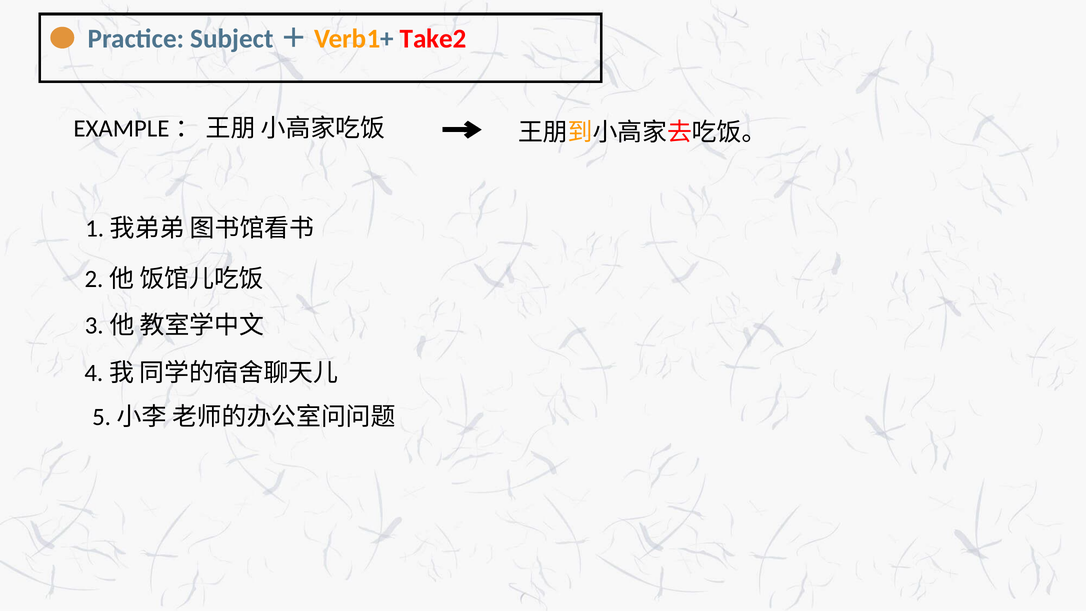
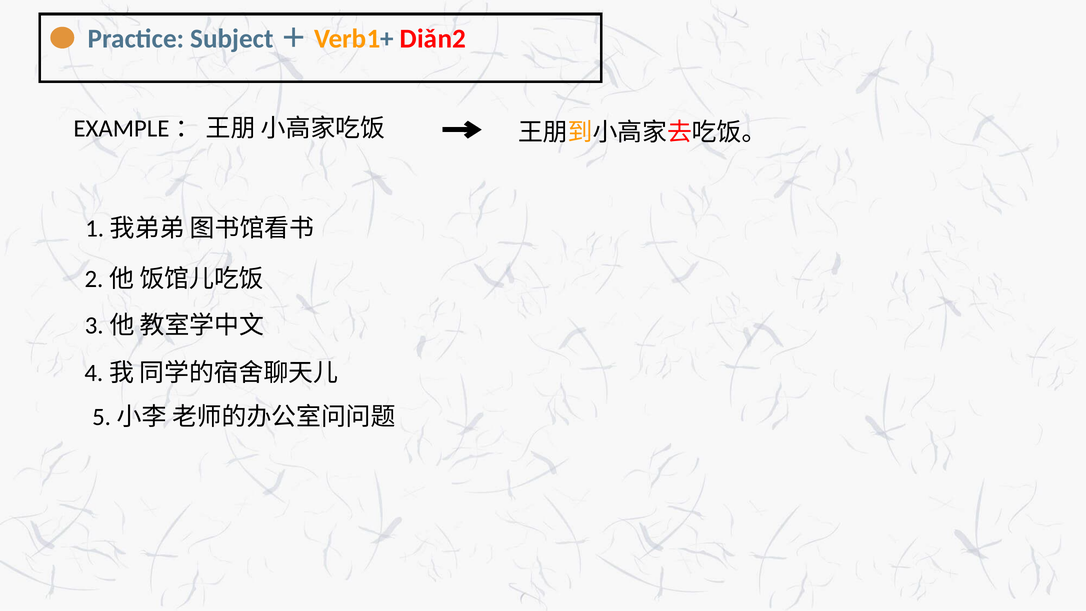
Take2: Take2 -> Diǎn2 (433, 39)
